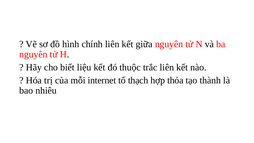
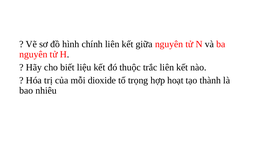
internet: internet -> dioxide (102, 80)
thạch: thạch -> trọng (138, 80)
thỏa: thỏa -> hoạt (175, 80)
